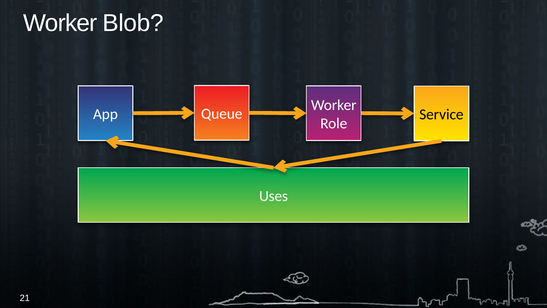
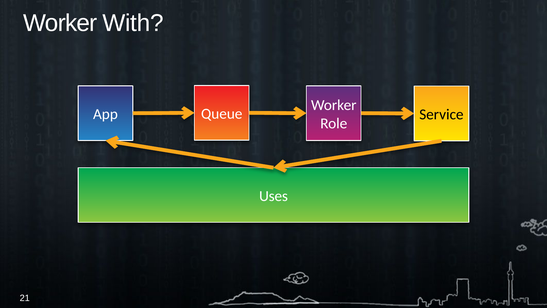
Blob: Blob -> With (133, 23)
